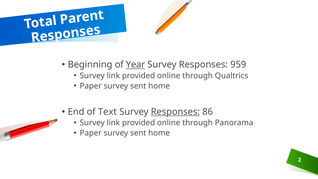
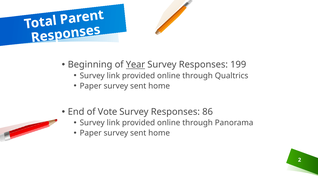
959: 959 -> 199 (238, 65)
Text: Text -> Vote (107, 112)
Responses underline: present -> none (175, 112)
